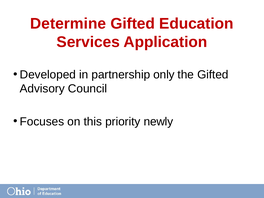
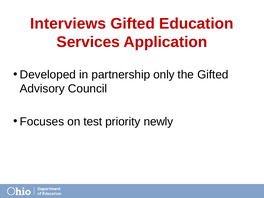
Determine: Determine -> Interviews (68, 24)
this: this -> test (93, 122)
